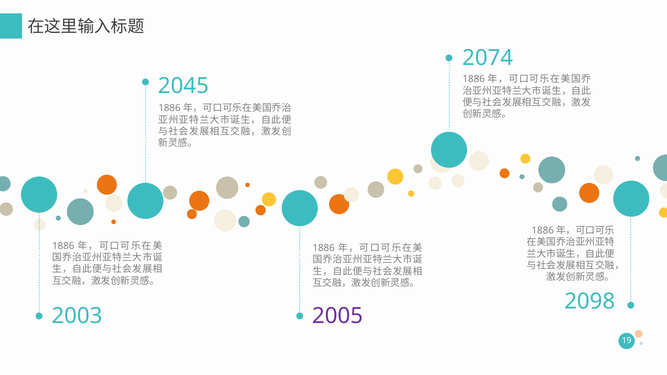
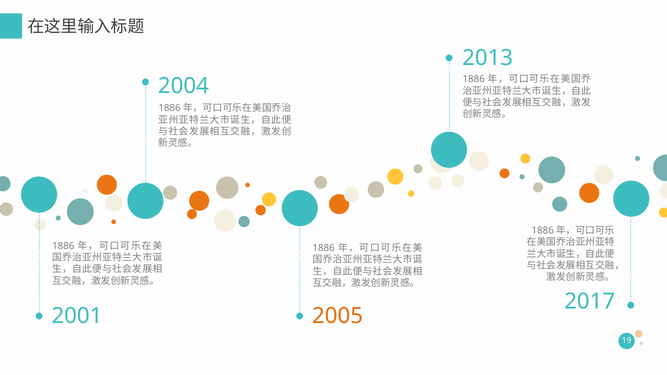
2074: 2074 -> 2013 (488, 58)
2045: 2045 -> 2004 (183, 86)
2098: 2098 -> 2017 (590, 301)
2003: 2003 -> 2001 (77, 316)
2005 colour: purple -> orange (338, 316)
